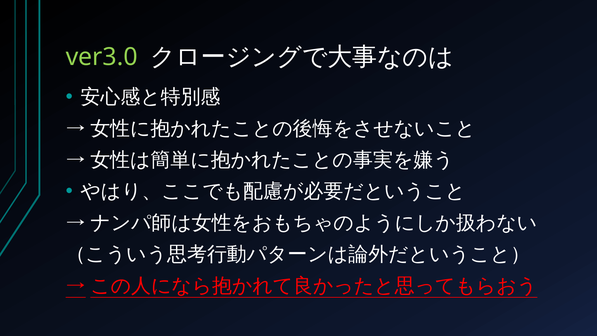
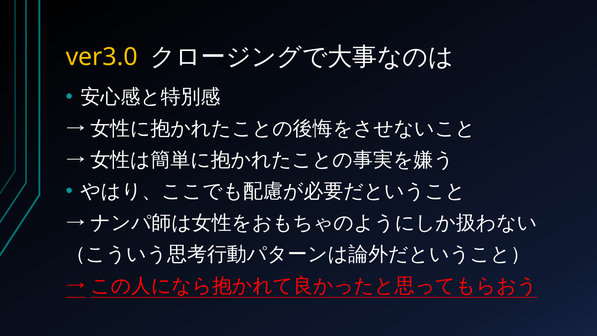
ver3.0 colour: light green -> yellow (102, 57)
